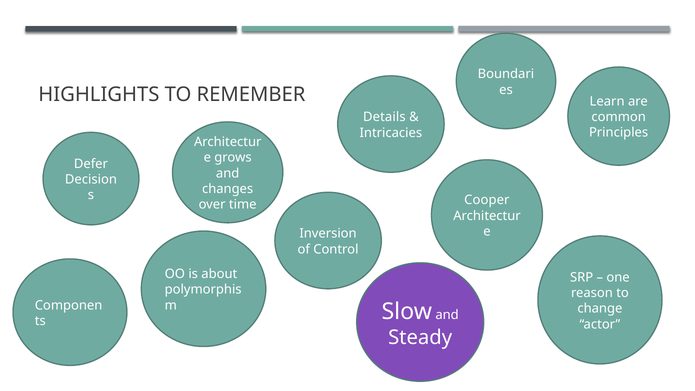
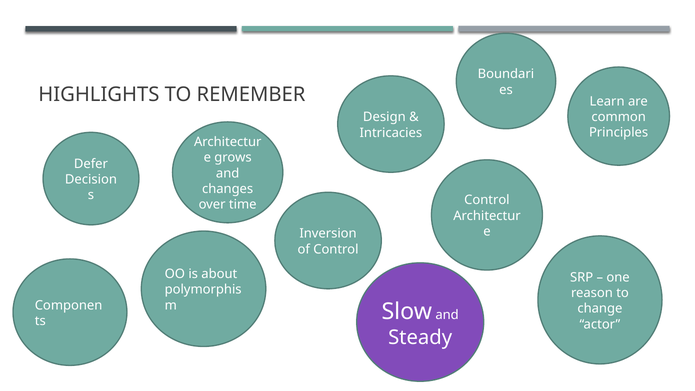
Details: Details -> Design (384, 117)
Cooper: Cooper -> Control (487, 200)
